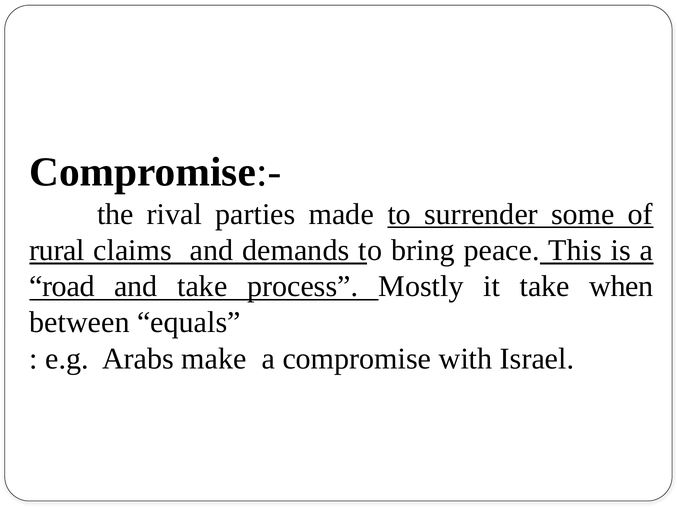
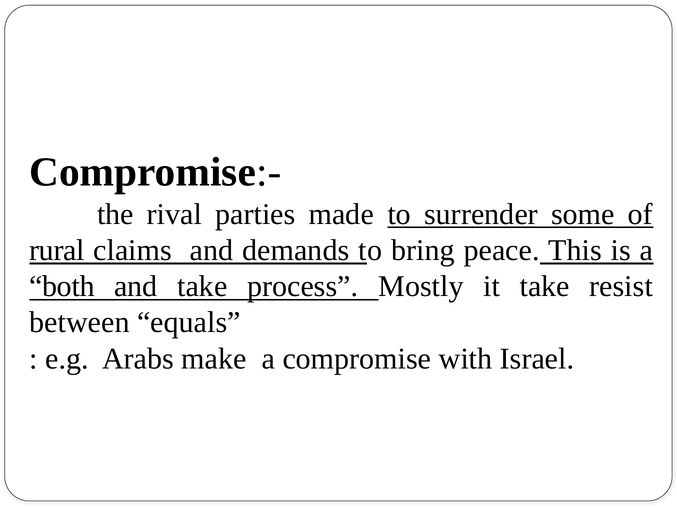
road: road -> both (62, 286)
when: when -> resist (621, 286)
